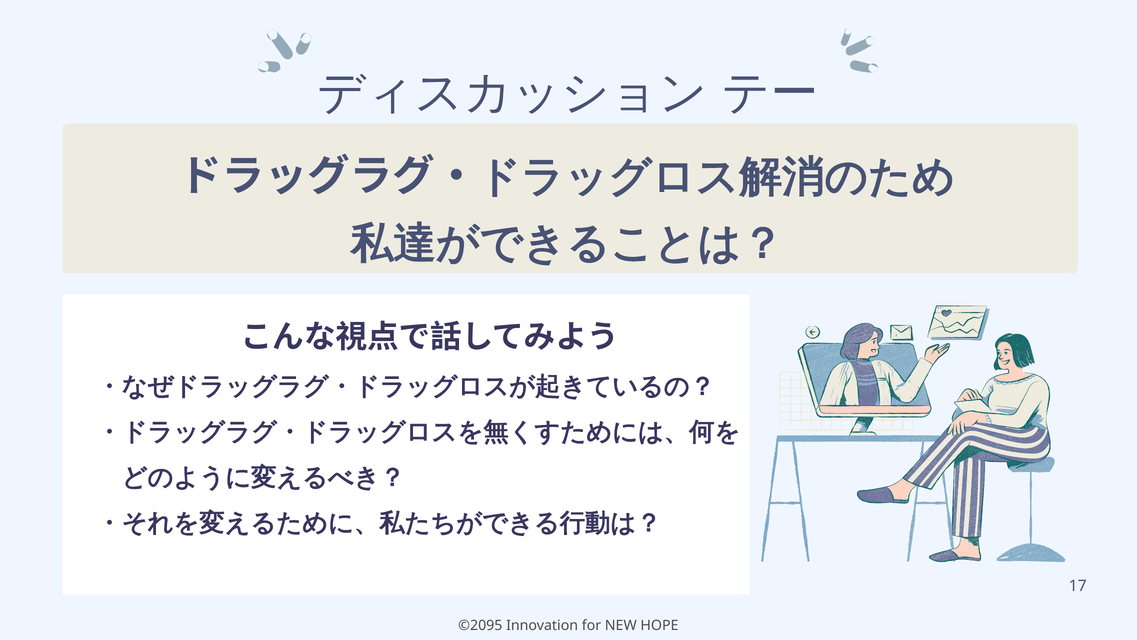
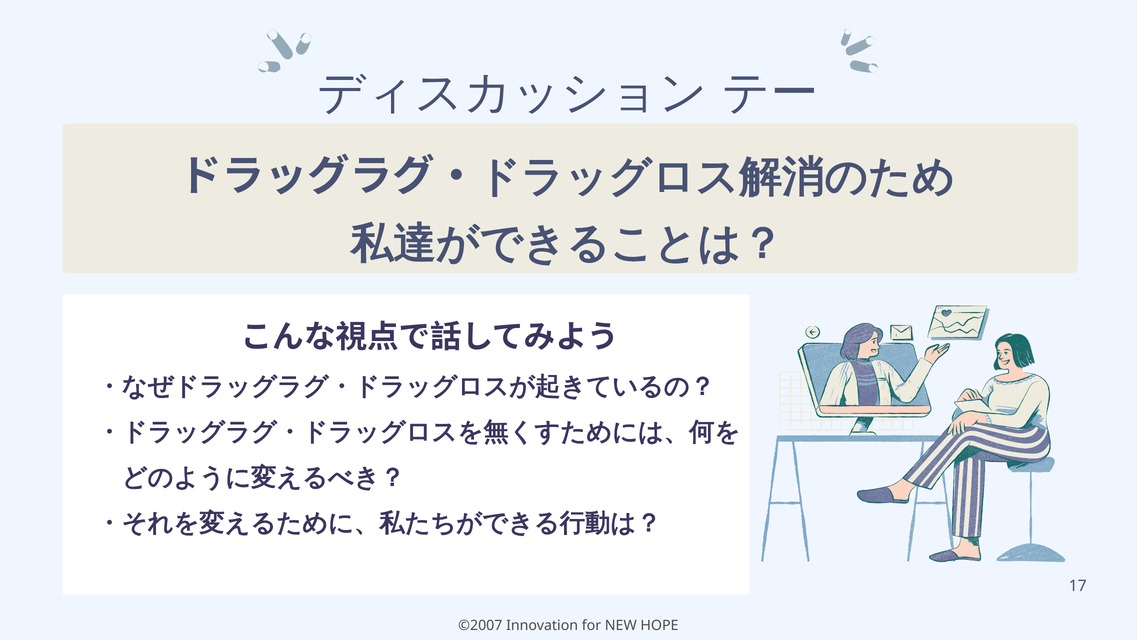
©2095: ©2095 -> ©2007 (480, 625)
